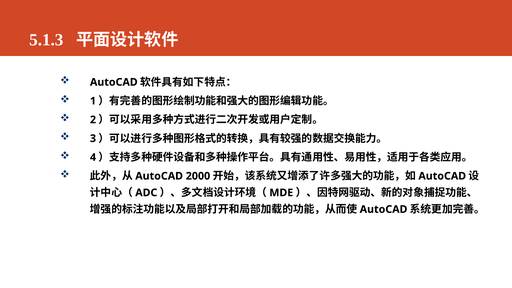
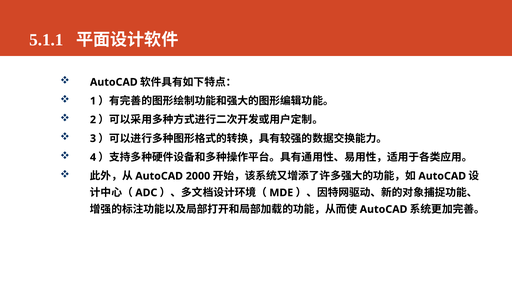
5.1.3: 5.1.3 -> 5.1.1 (46, 40)
